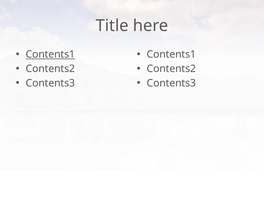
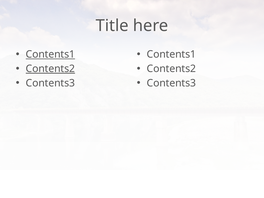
Contents2 underline: none -> present (50, 69)
